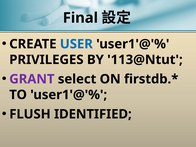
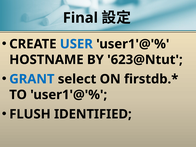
PRIVILEGES: PRIVILEGES -> HOSTNAME (46, 60)
113@Ntut: 113@Ntut -> 623@Ntut (145, 60)
GRANT colour: purple -> blue (32, 79)
